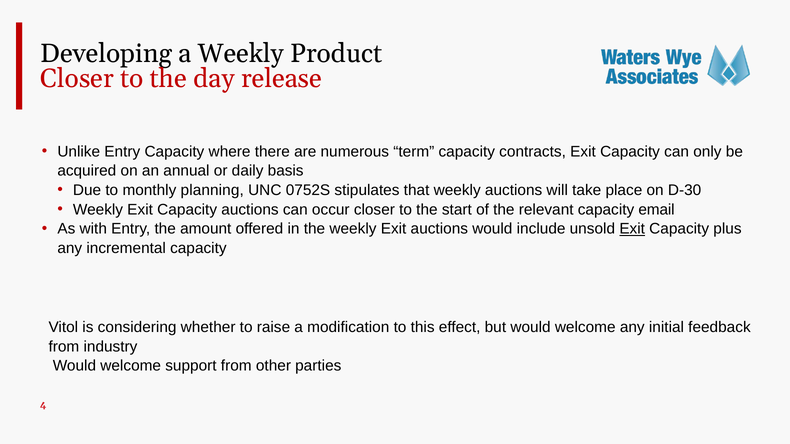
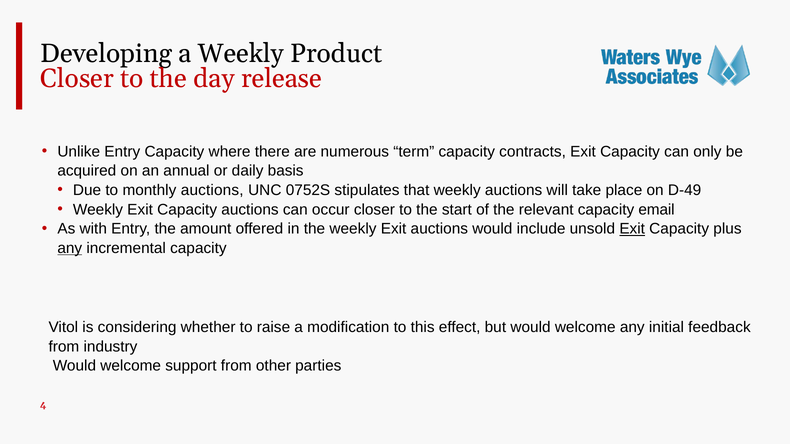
monthly planning: planning -> auctions (212, 190)
D-30: D-30 -> D-49 (685, 190)
any underline: none -> present (70, 248)
